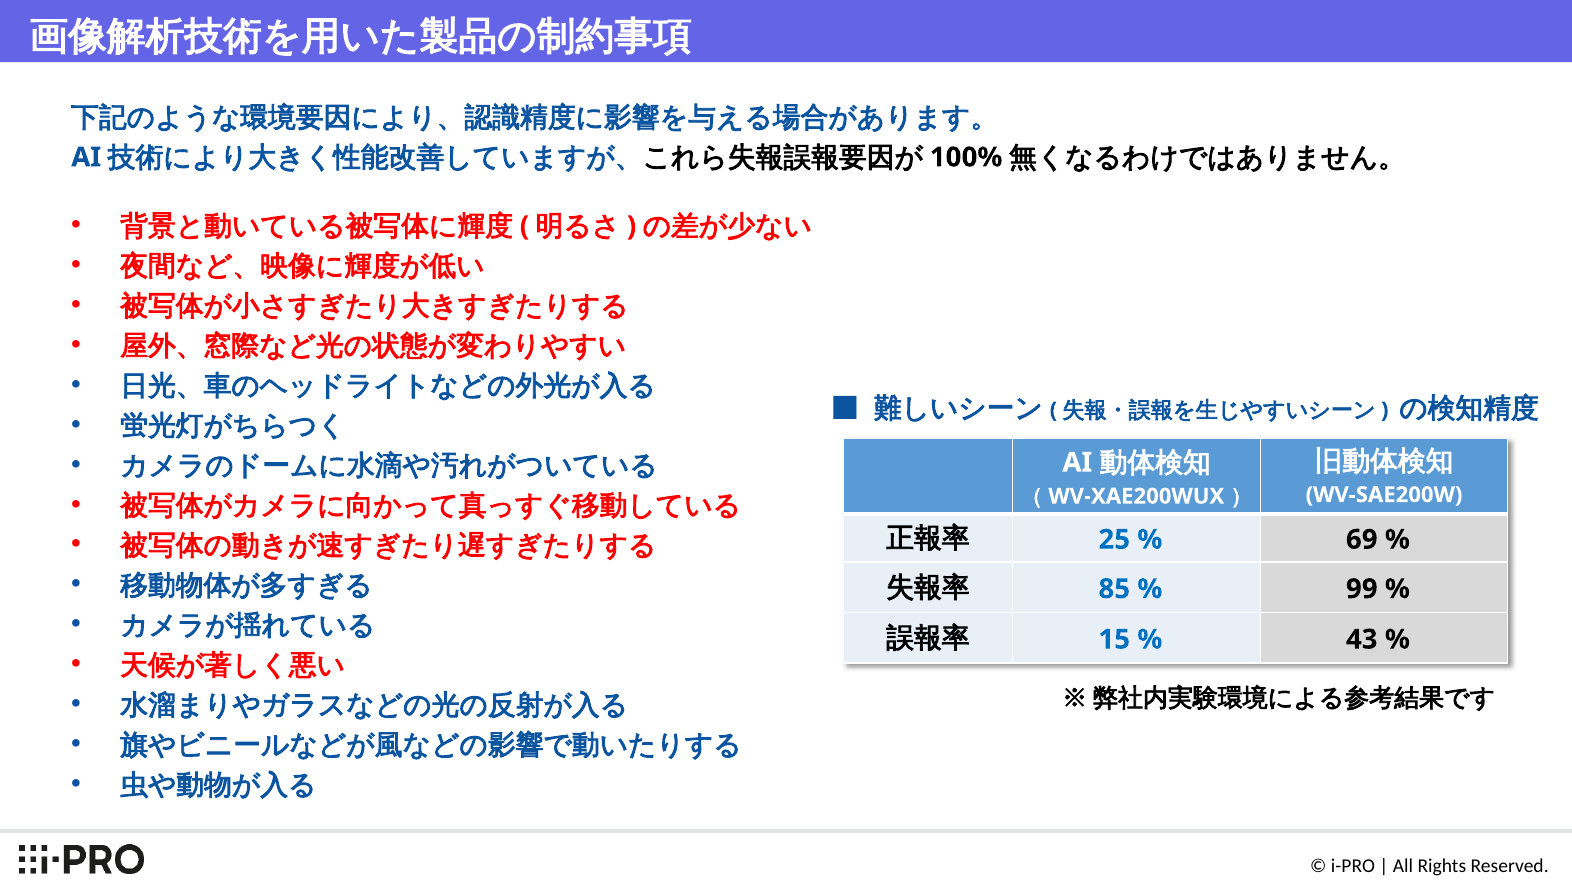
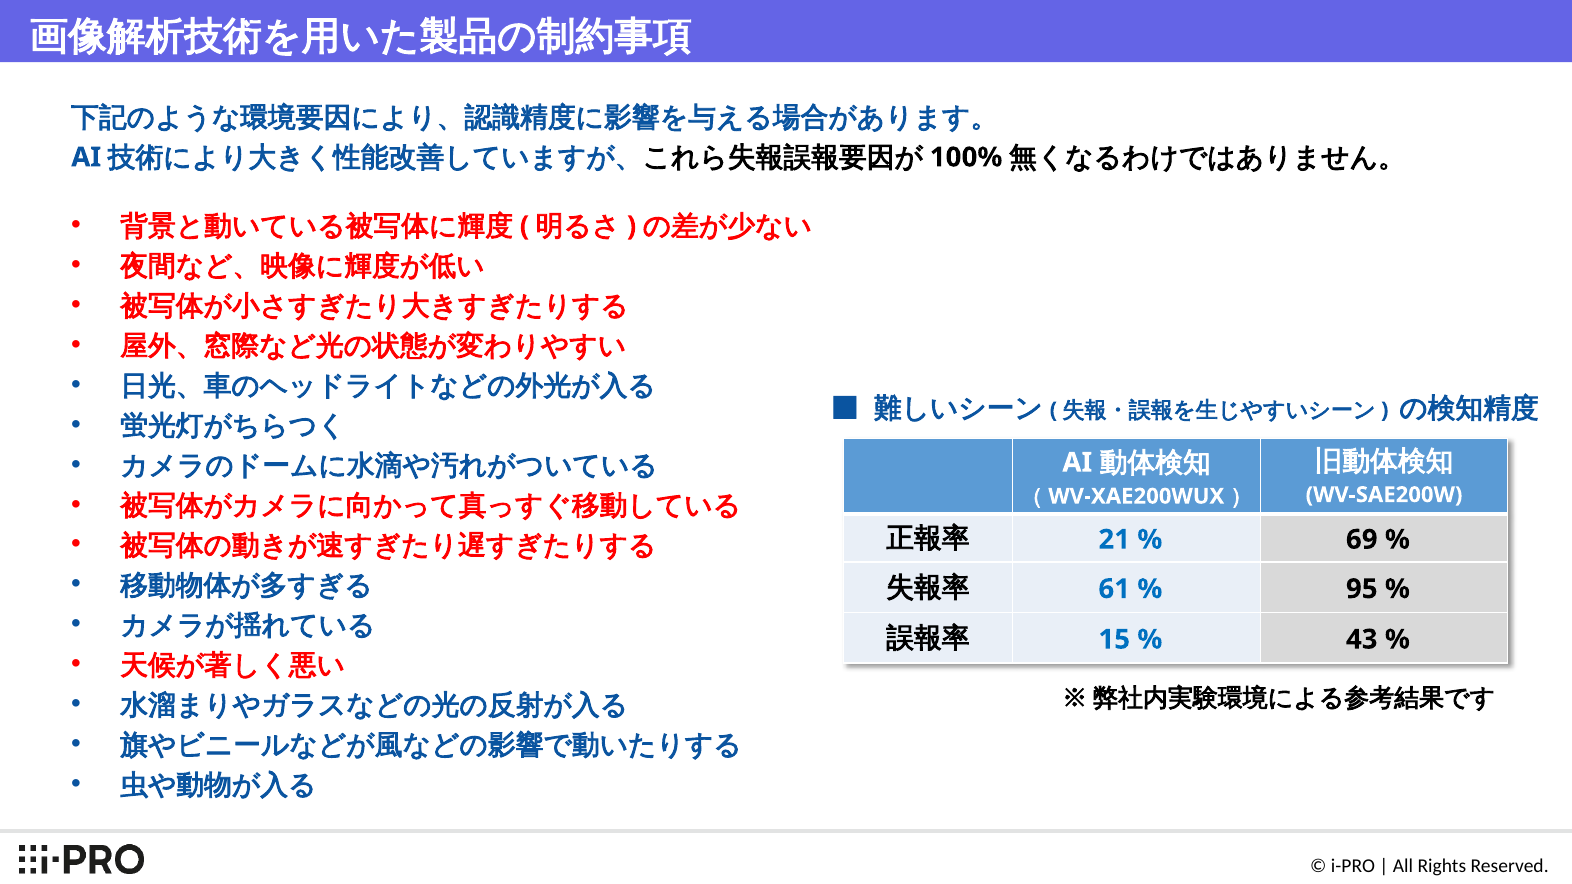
25: 25 -> 21 (1114, 540)
85: 85 -> 61 (1114, 589)
99: 99 -> 95 (1362, 589)
